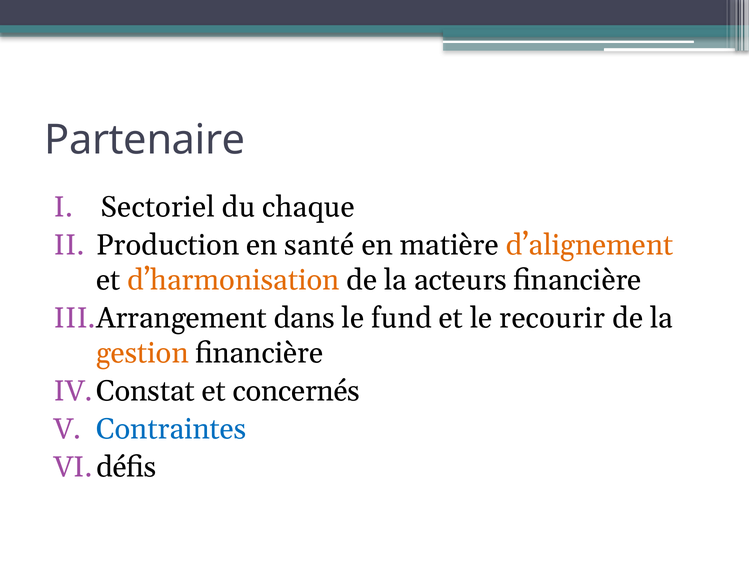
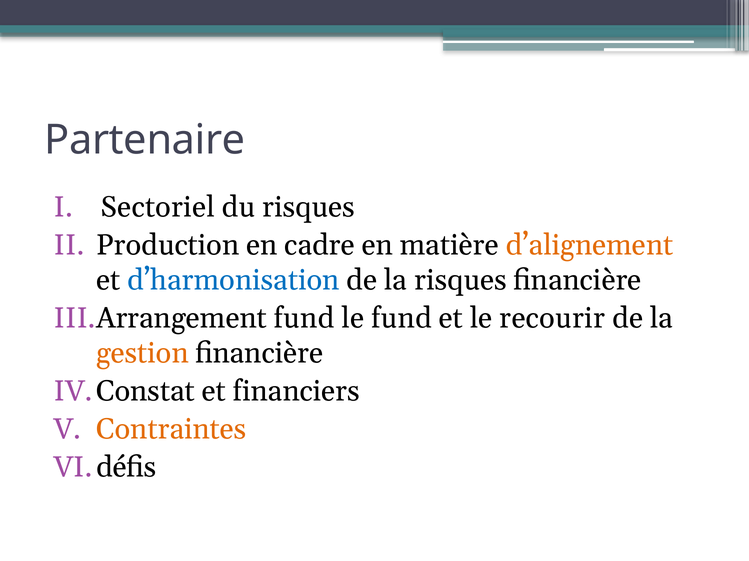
du chaque: chaque -> risques (309, 208)
santé: santé -> cadre (320, 246)
d’harmonisation colour: orange -> blue (233, 281)
la acteurs: acteurs -> risques (461, 281)
dans: dans -> fund (304, 319)
concernés: concernés -> financiers (296, 392)
Contraintes colour: blue -> orange (171, 430)
